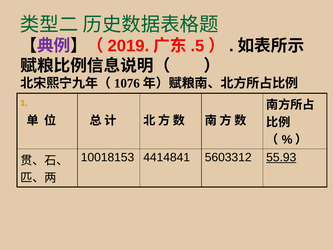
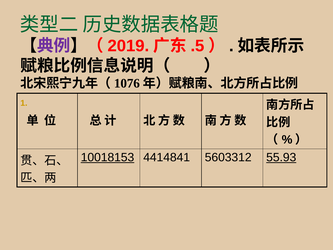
10018153 underline: none -> present (108, 157)
